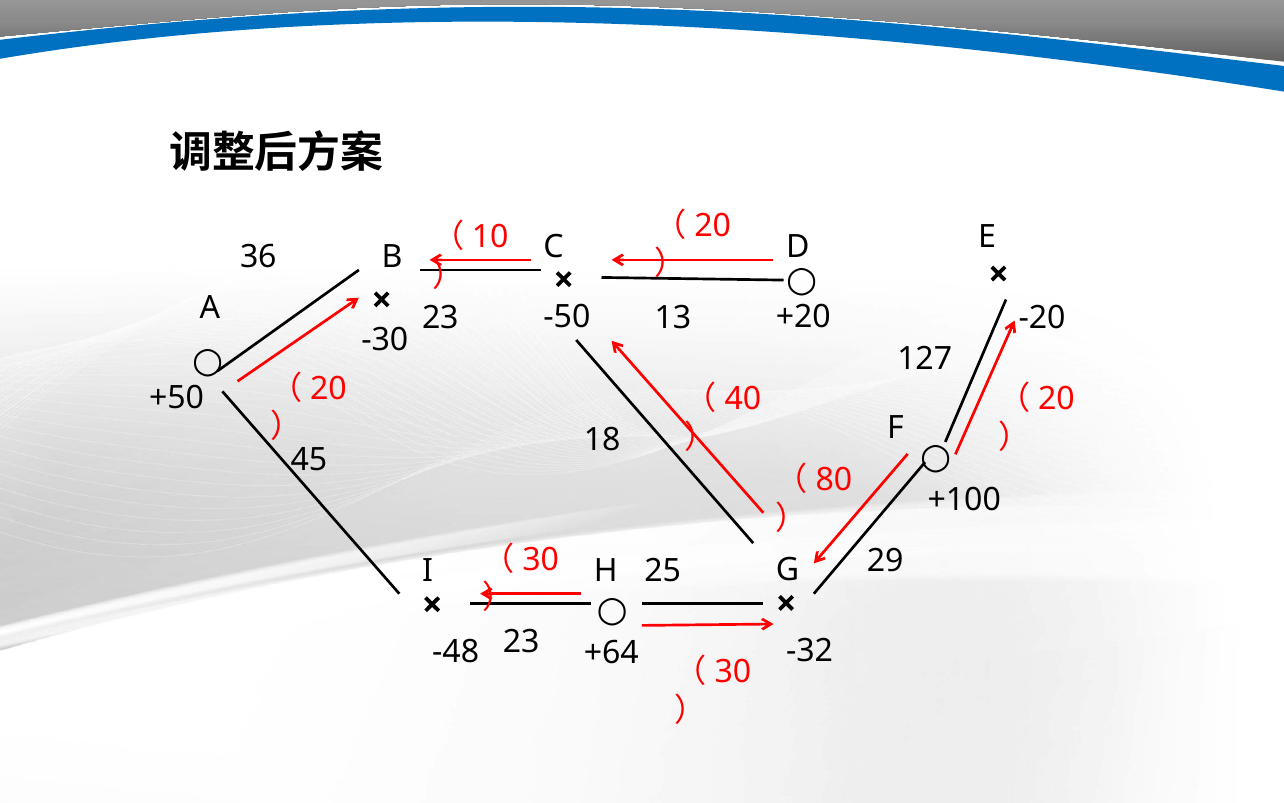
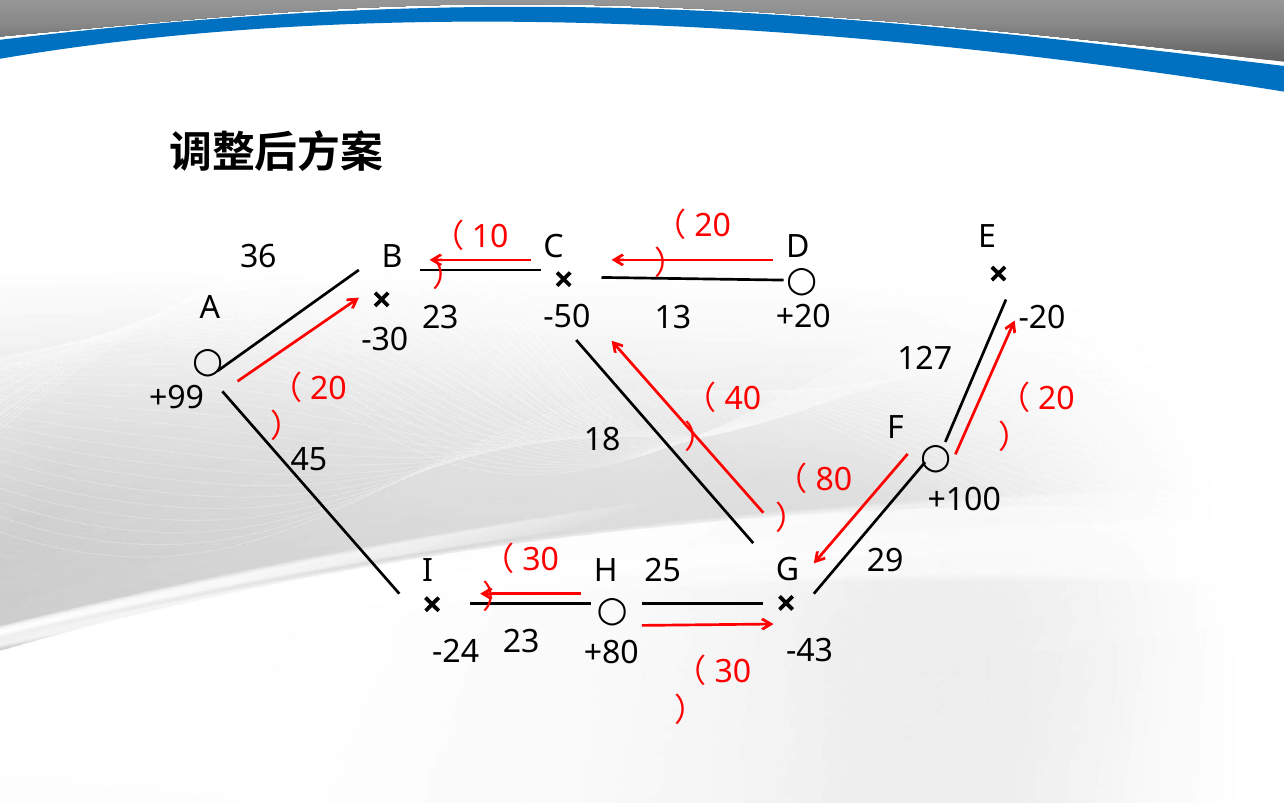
+50: +50 -> +99 (177, 397)
-32: -32 -> -43 (810, 650)
-48: -48 -> -24 (456, 651)
+64: +64 -> +80 (611, 653)
